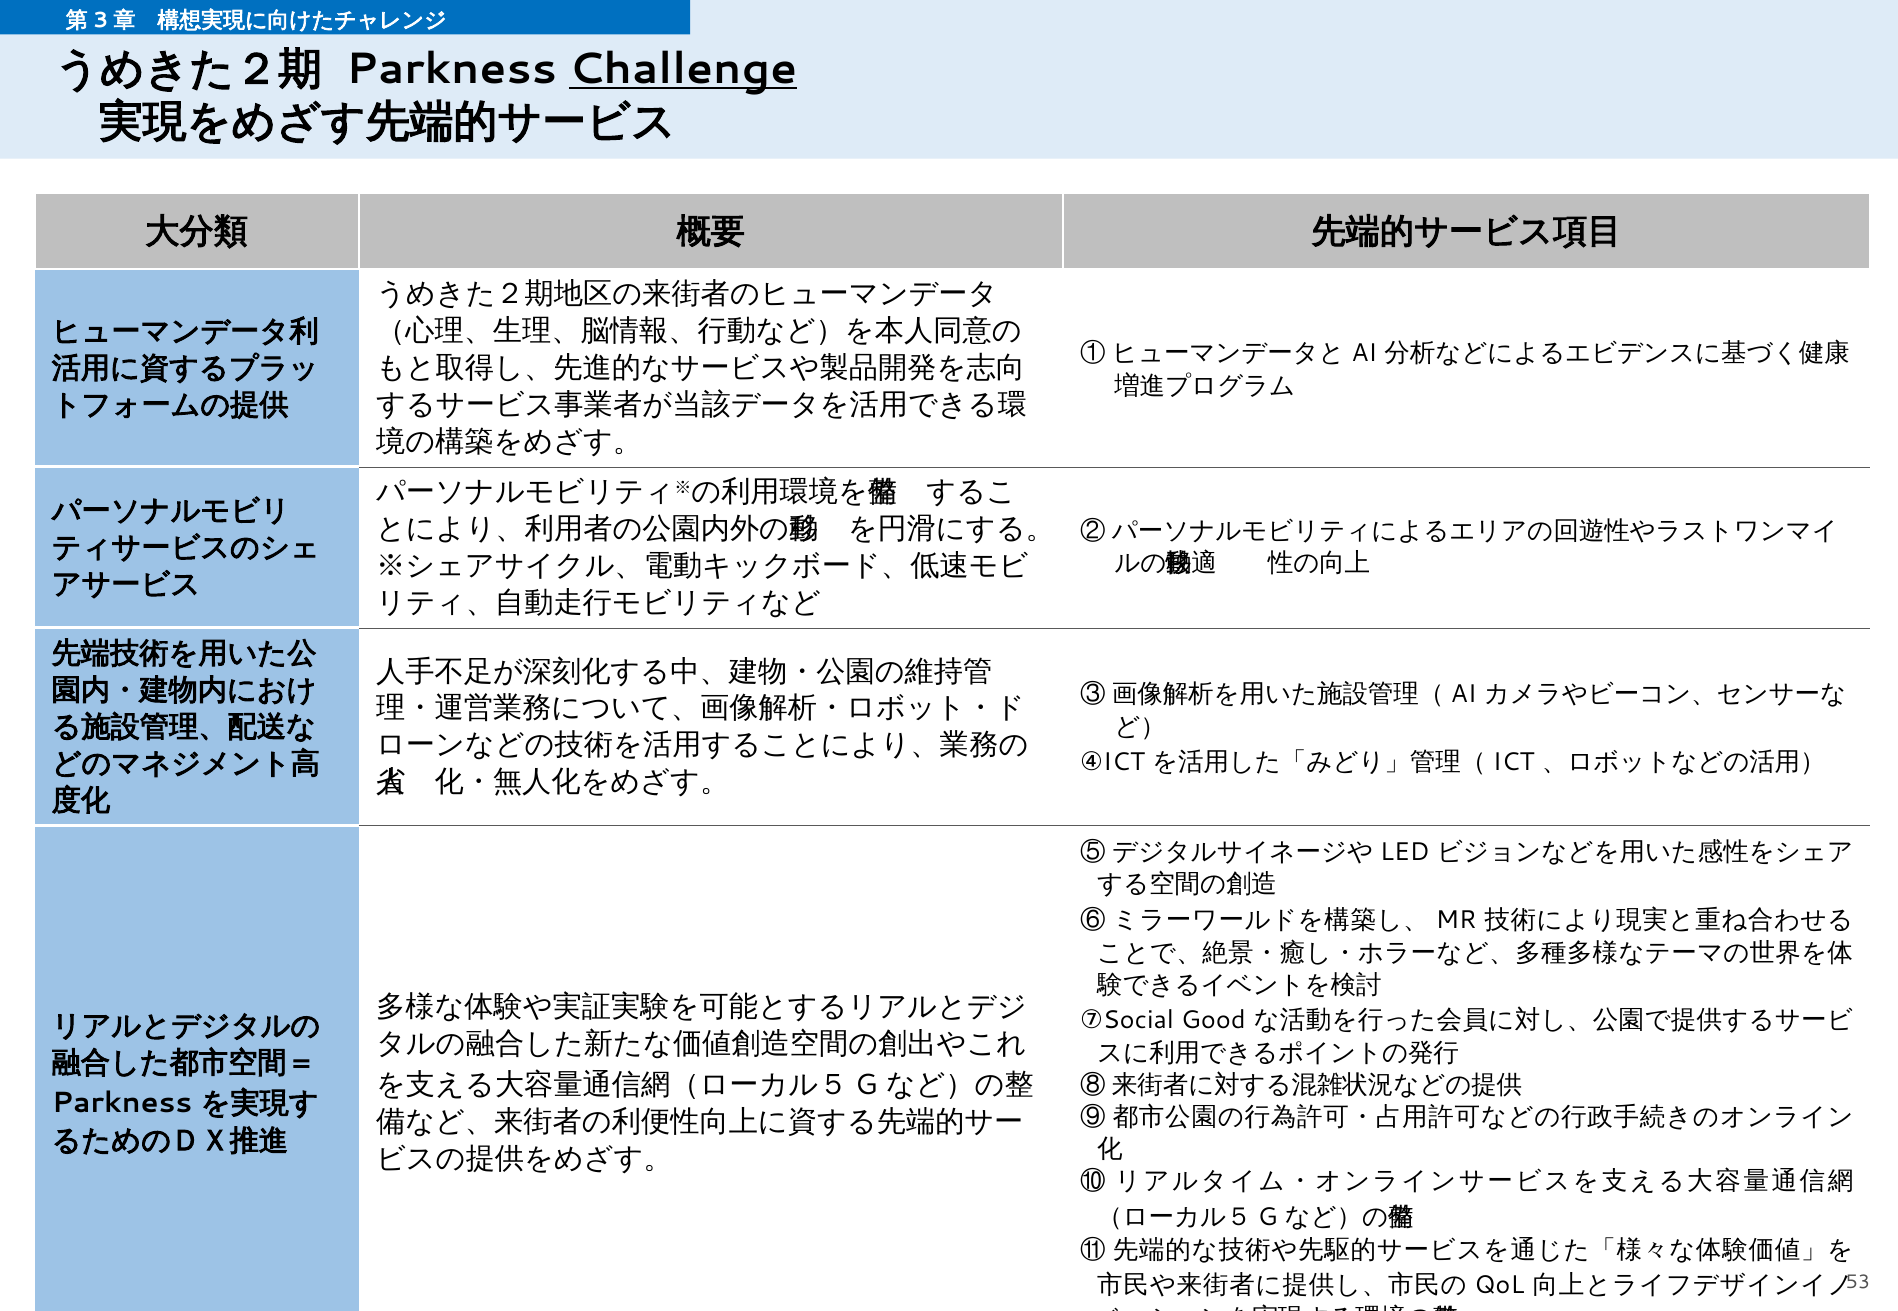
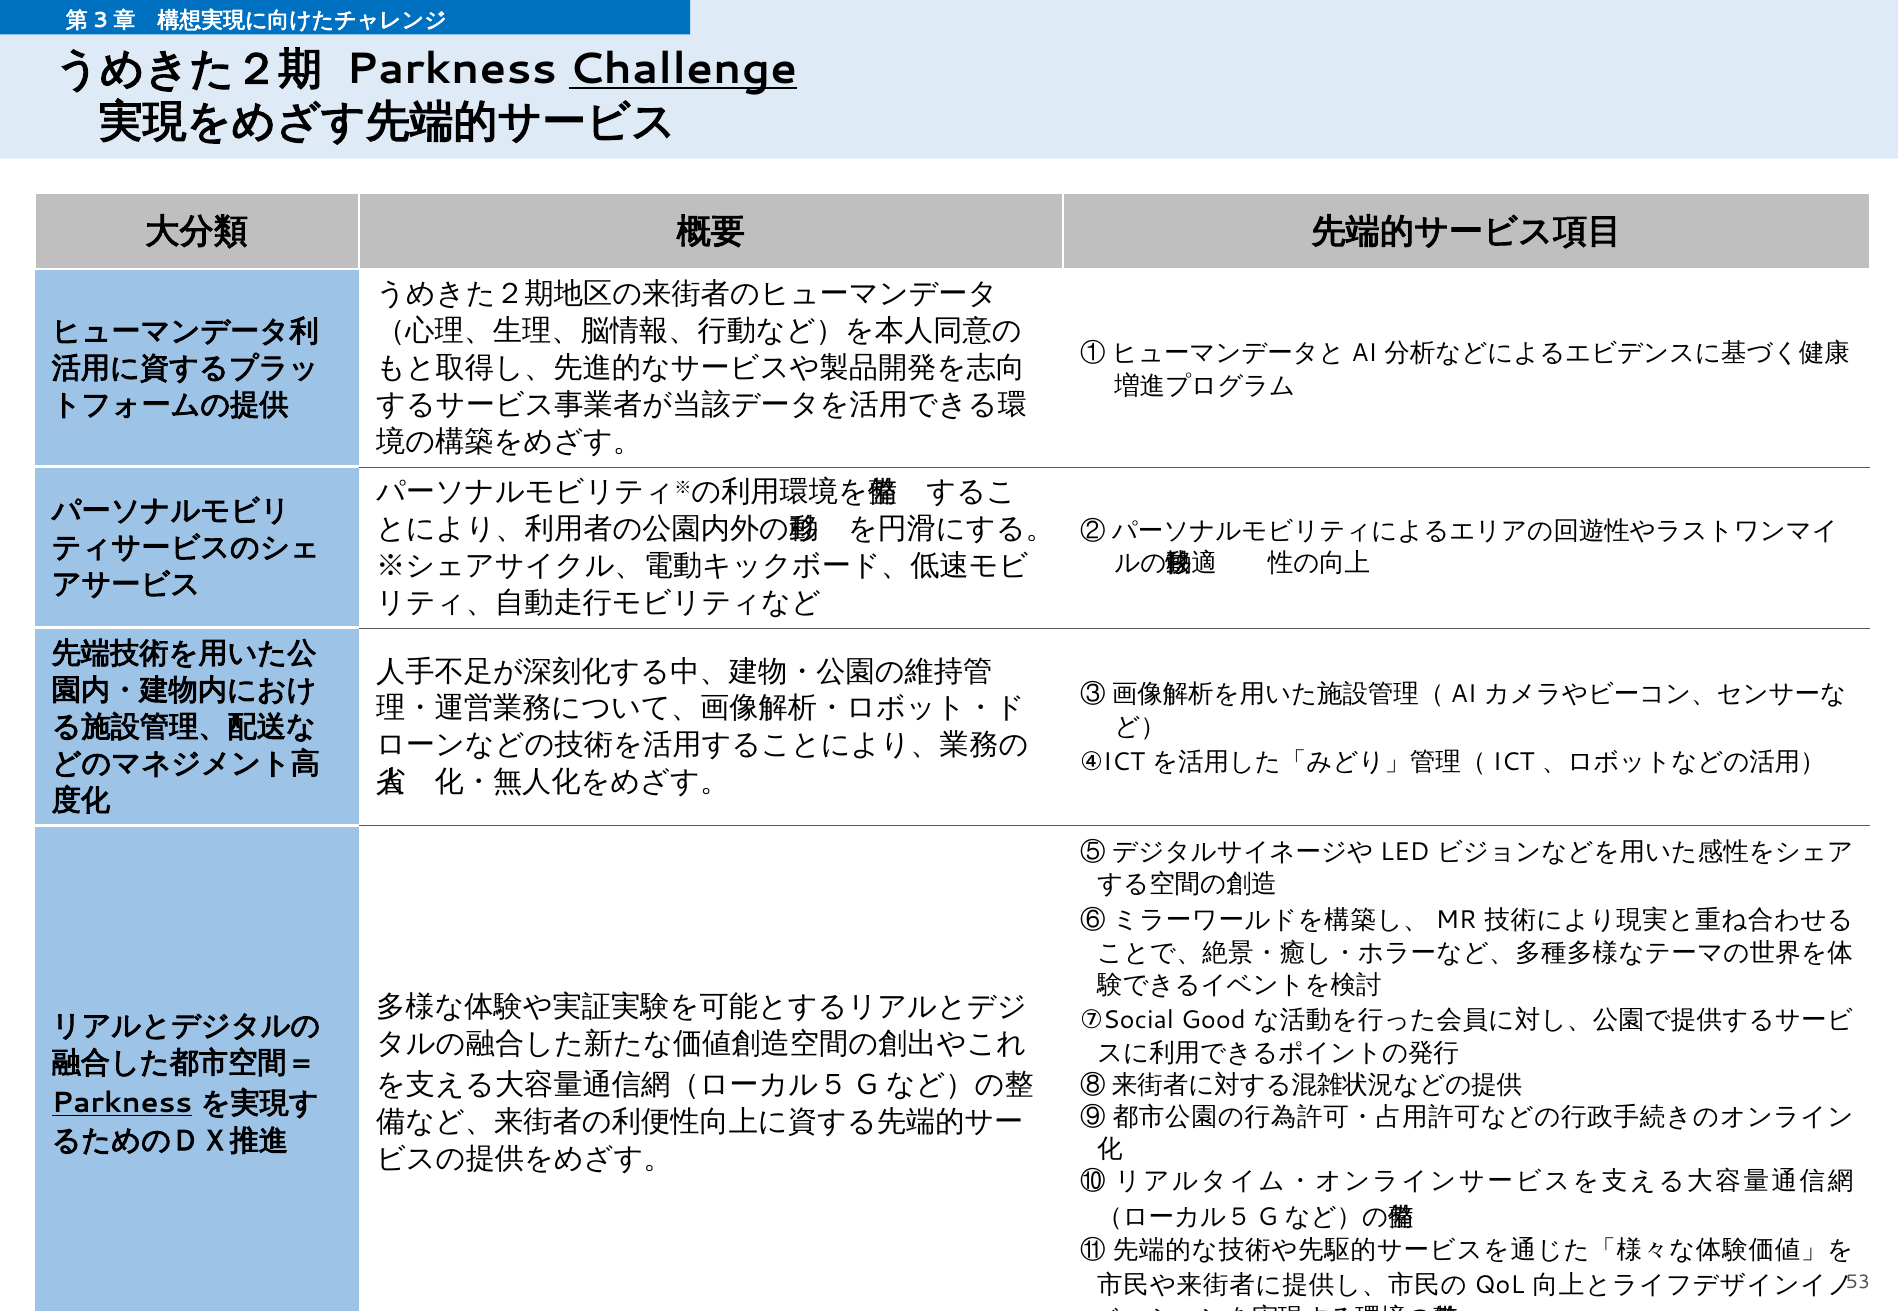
Parkness underline: none -> present (122, 1103)
